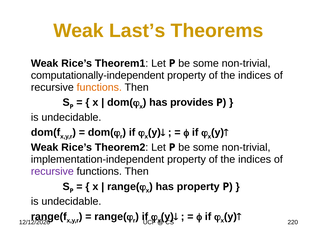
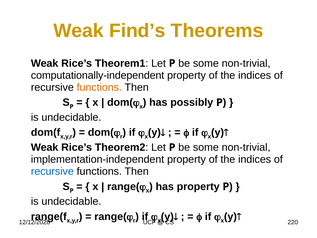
Last’s: Last’s -> Find’s (137, 31)
provides: provides -> possibly (192, 102)
recursive colour: purple -> blue (52, 171)
